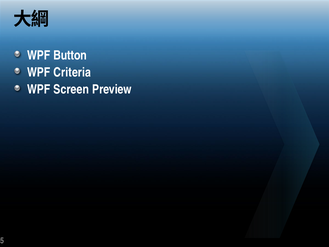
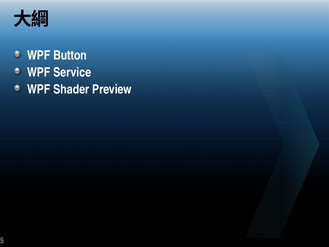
Criteria: Criteria -> Service (72, 72)
Screen: Screen -> Shader (71, 89)
